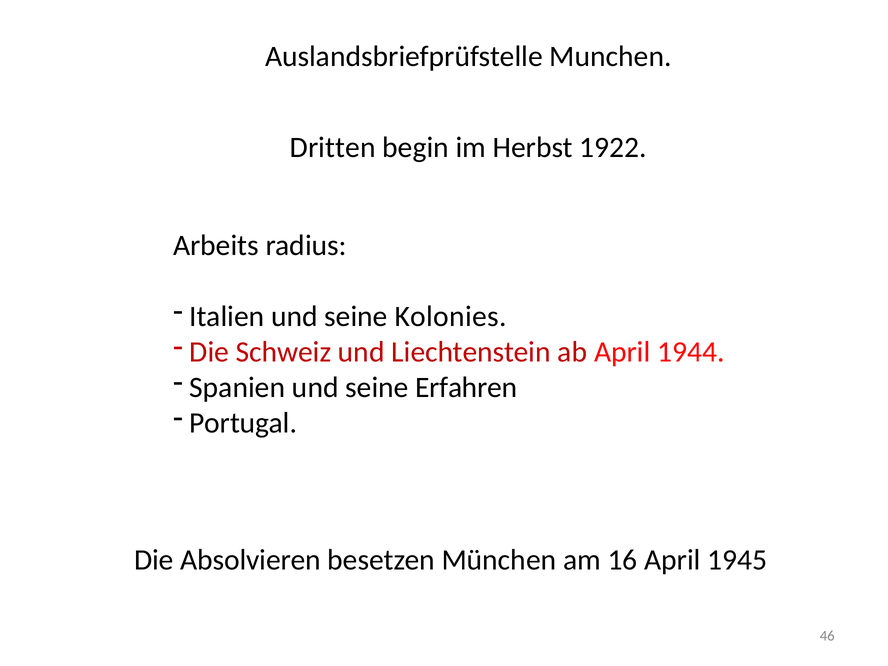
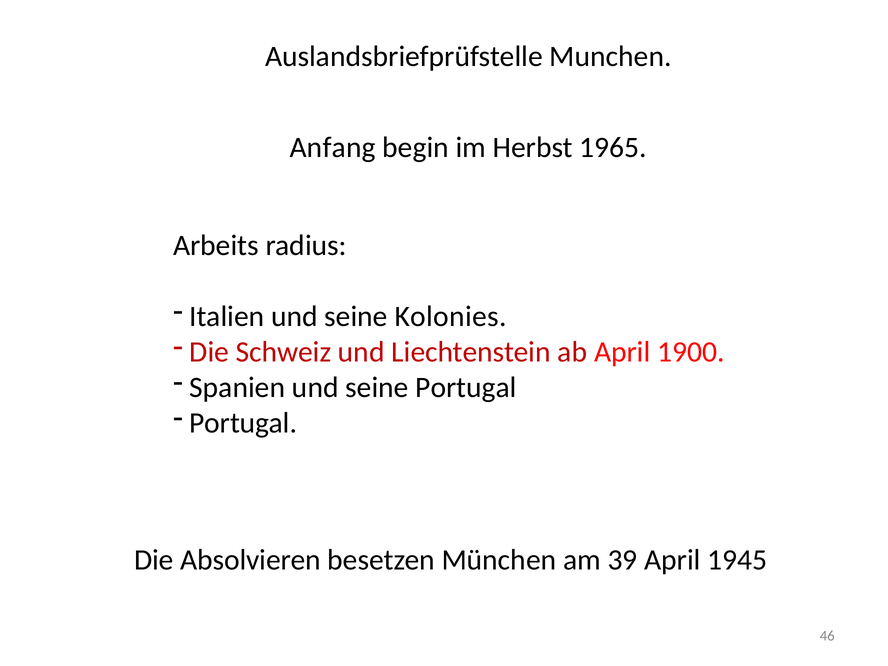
Dritten: Dritten -> Anfang (333, 147)
1922: 1922 -> 1965 (613, 147)
1944: 1944 -> 1900 (691, 352)
seine Erfahren: Erfahren -> Portugal (466, 387)
16: 16 -> 39 (622, 560)
